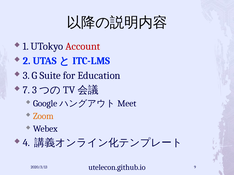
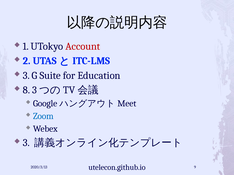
7: 7 -> 8 (26, 90)
Zoom colour: orange -> blue (43, 116)
4: 4 -> 3 (26, 143)
